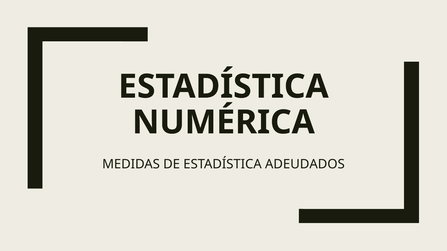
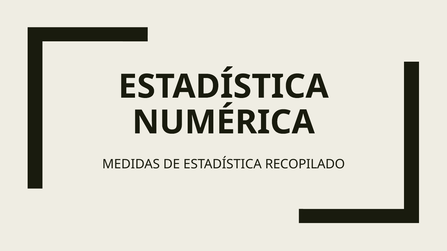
ADEUDADOS: ADEUDADOS -> RECOPILADO (305, 165)
